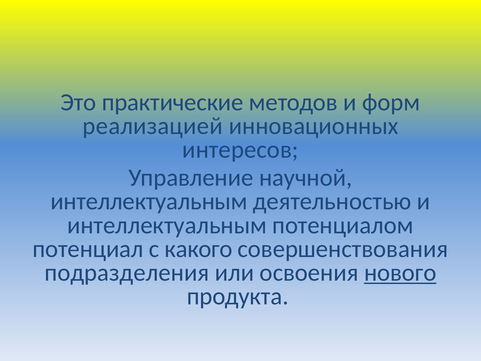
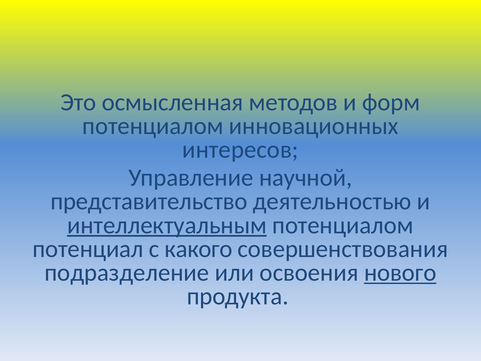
практические: практические -> осмысленная (173, 102)
реализацией: реализацией -> потенциалом (153, 126)
интеллектуальным: интеллектуальным -> представительство (149, 201)
интеллектуальным underline: none -> present (167, 225)
подразделения: подразделения -> подразделение (127, 273)
